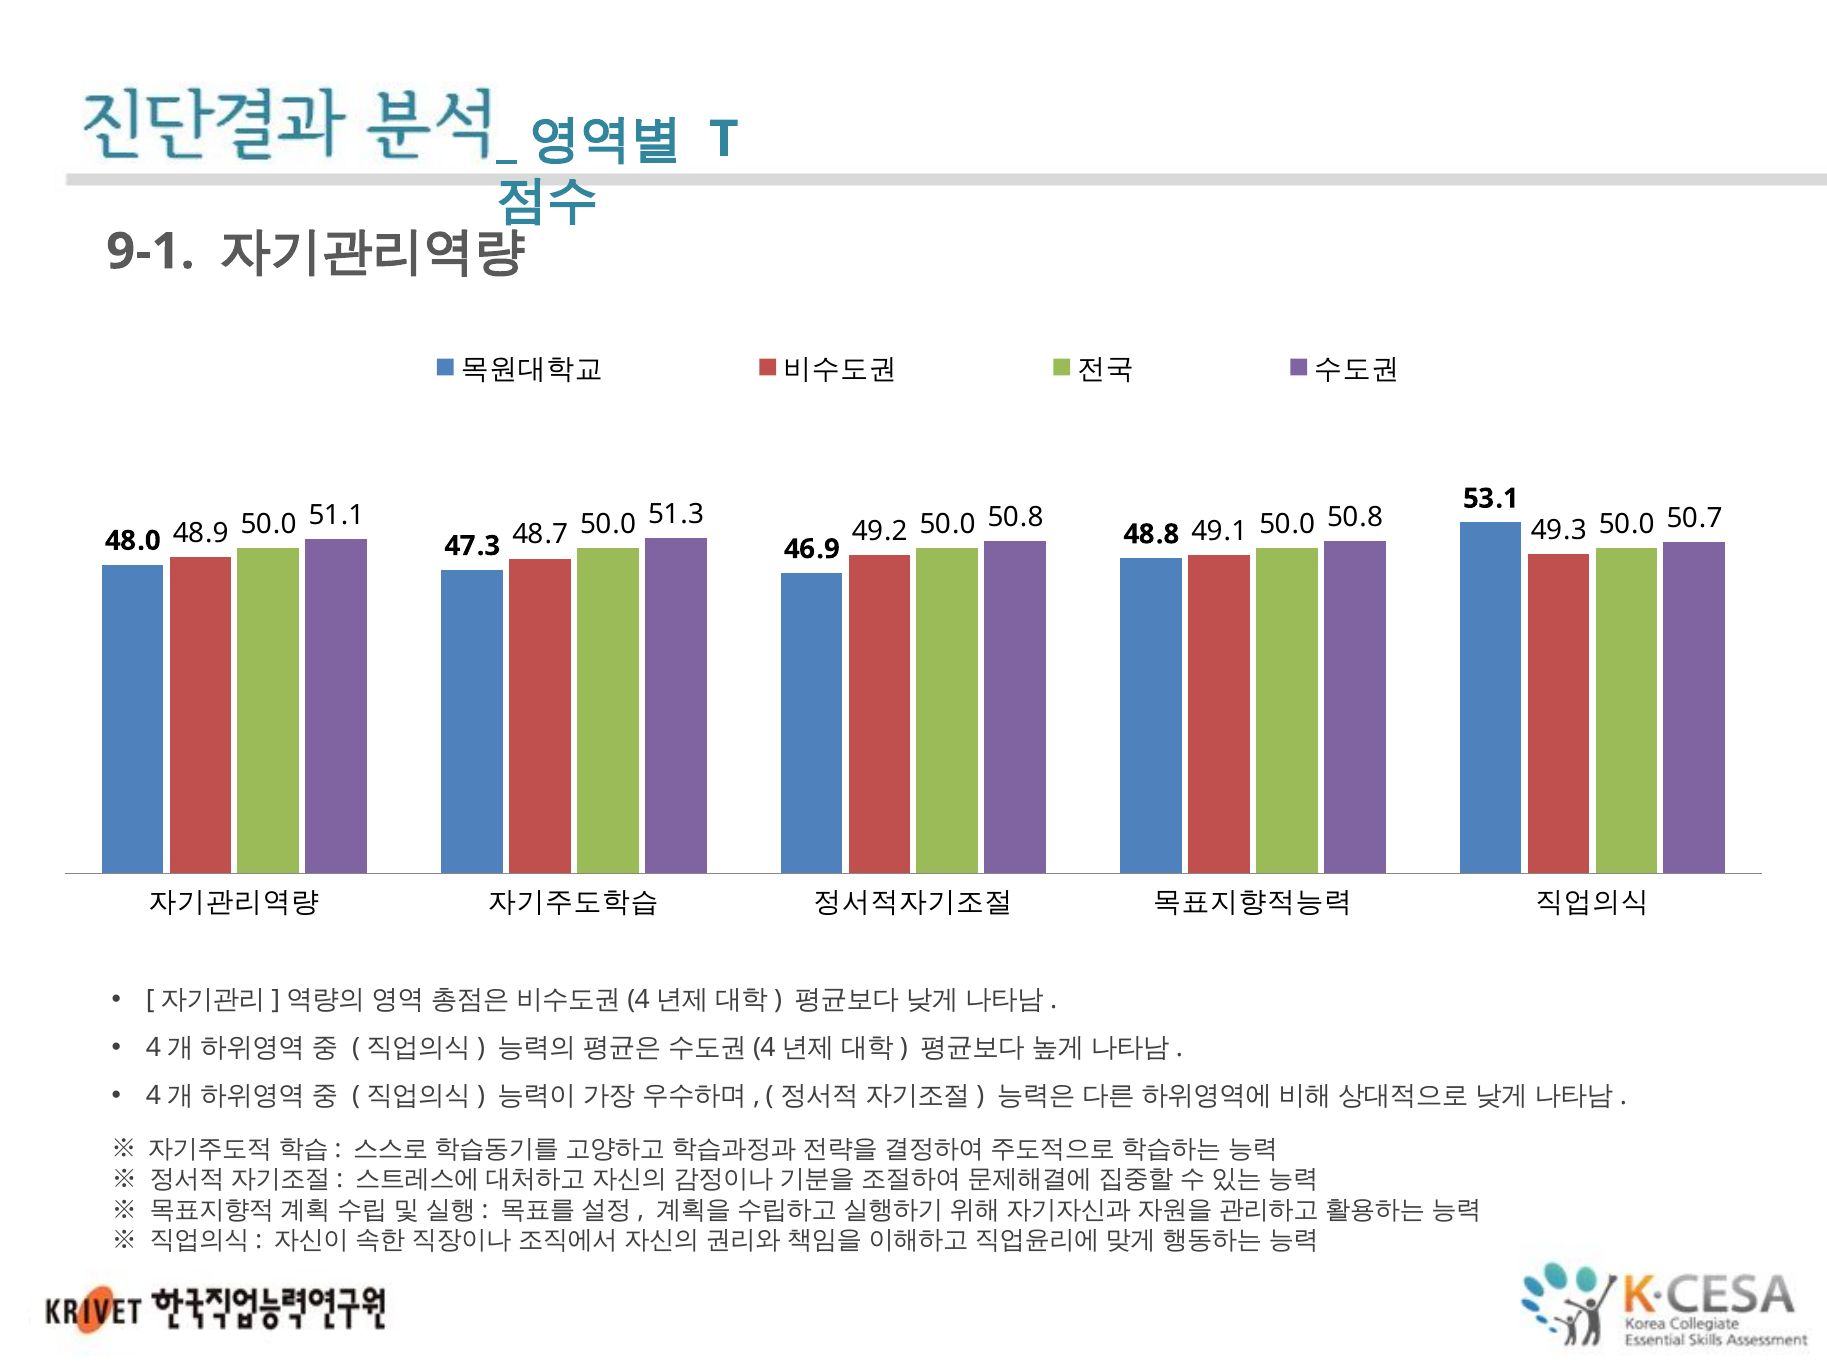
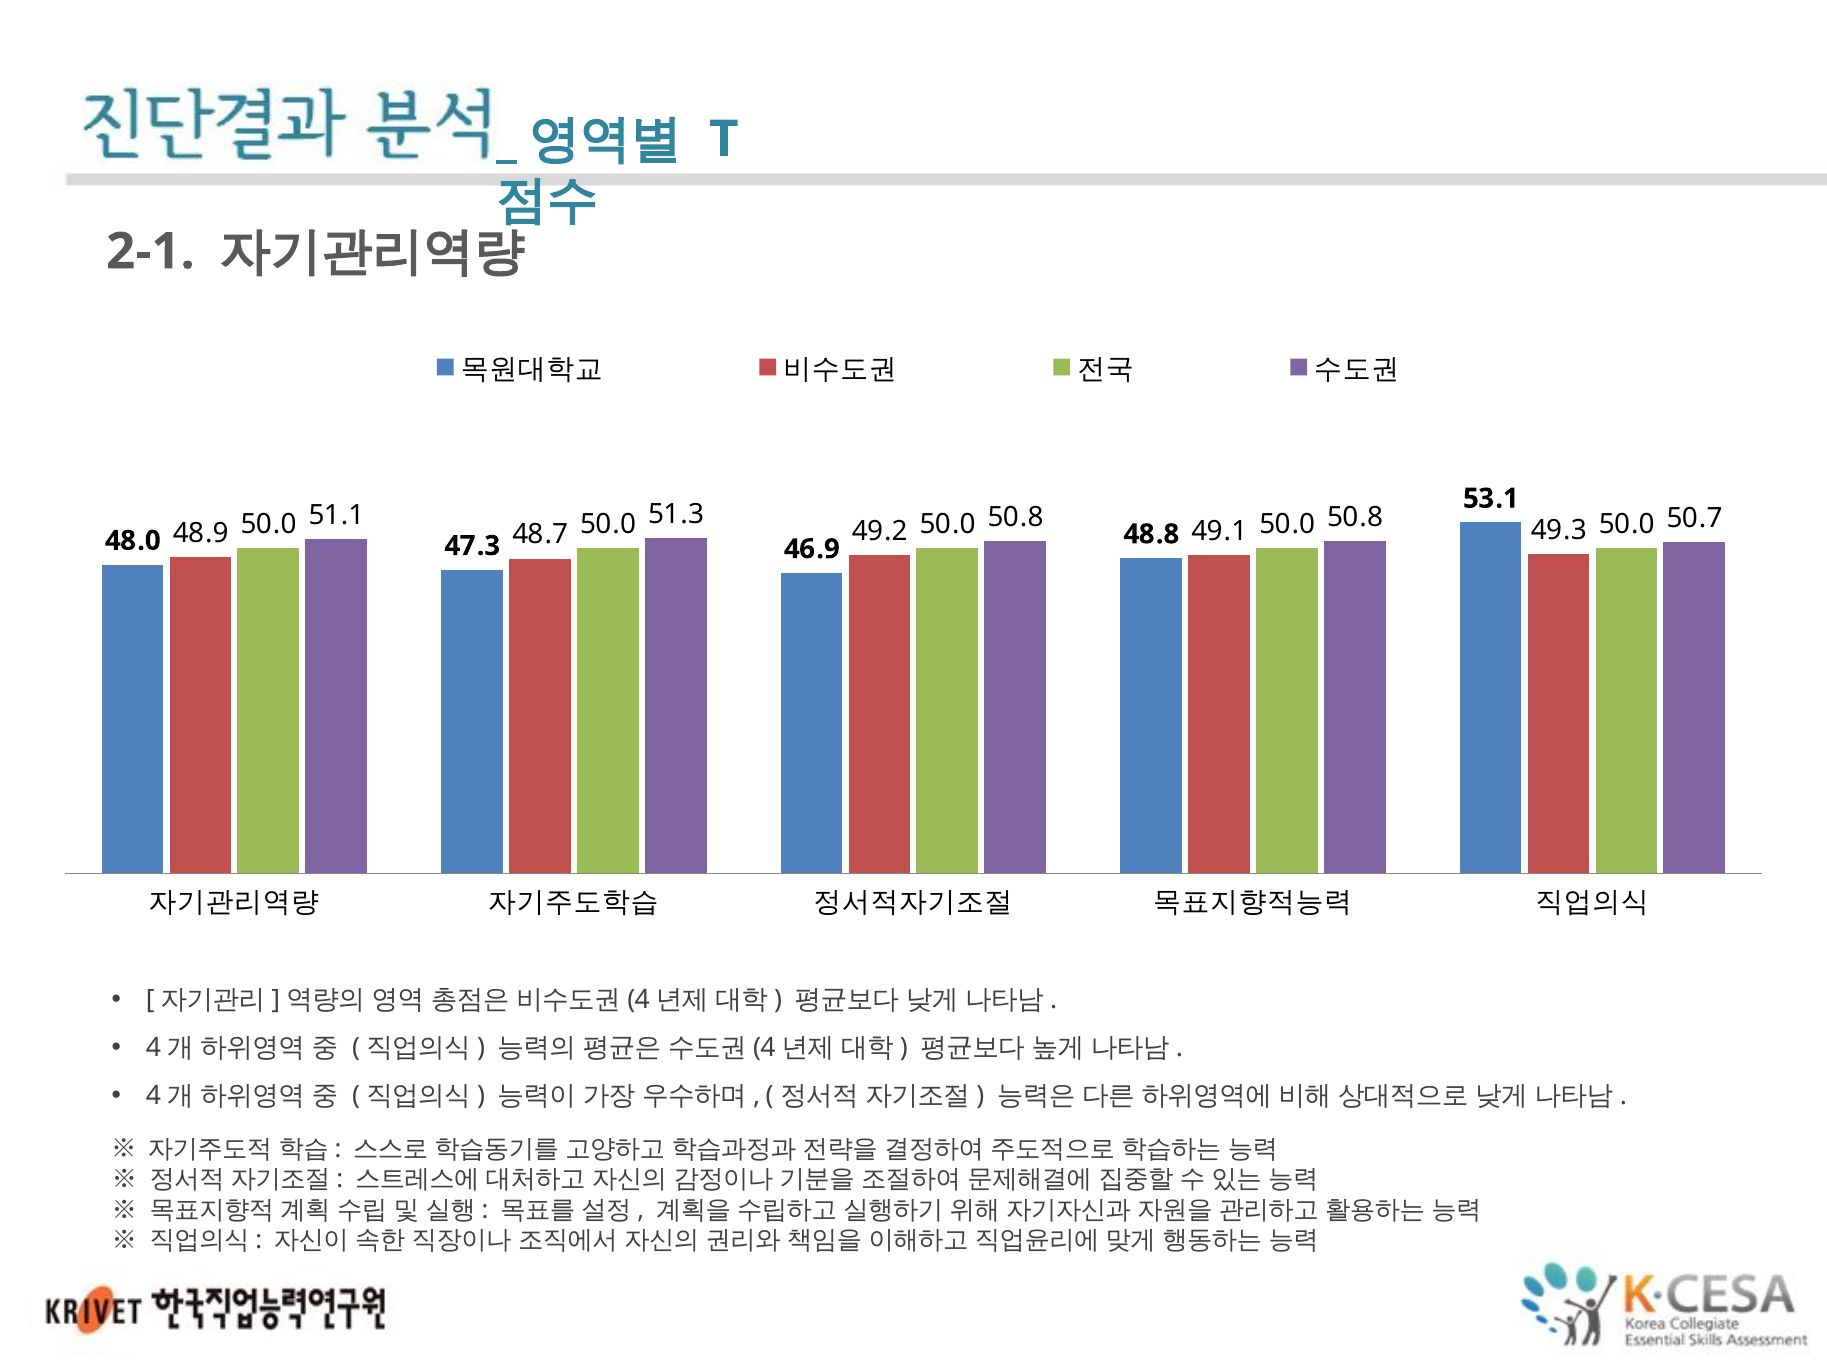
9-1: 9-1 -> 2-1 (150, 251)
